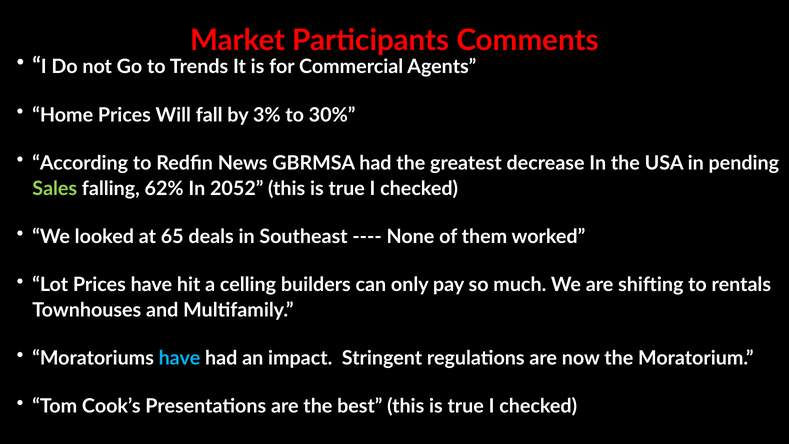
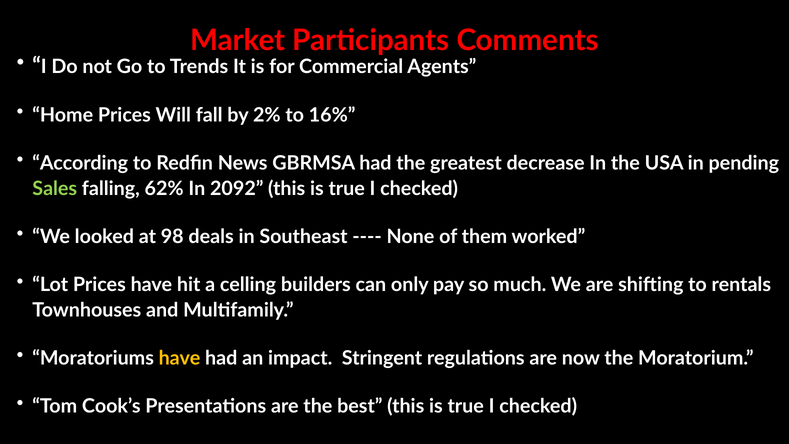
3%: 3% -> 2% (267, 115)
30%: 30% -> 16% (332, 115)
2052: 2052 -> 2092 (237, 189)
65: 65 -> 98 (172, 237)
have colour: light blue -> yellow (180, 358)
